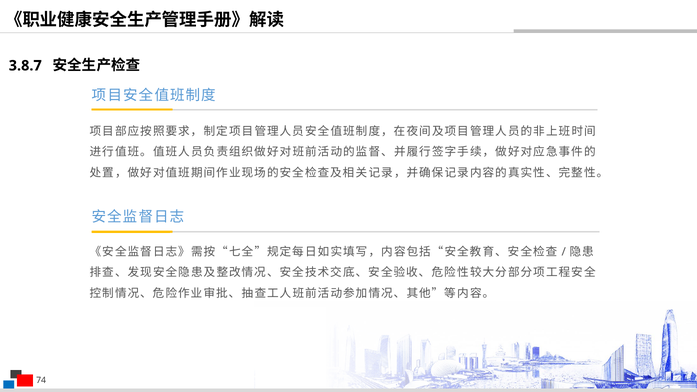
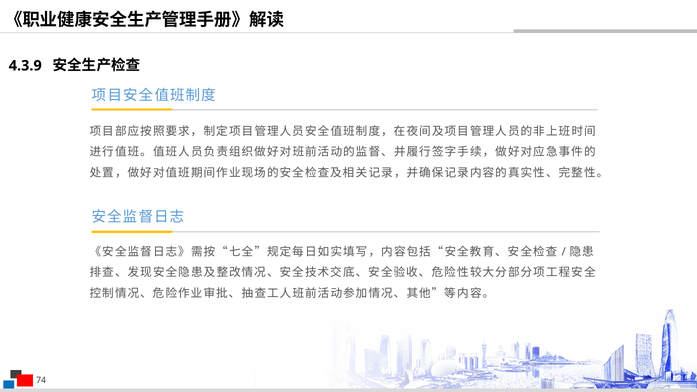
3.8.7: 3.8.7 -> 4.3.9 (25, 66)
